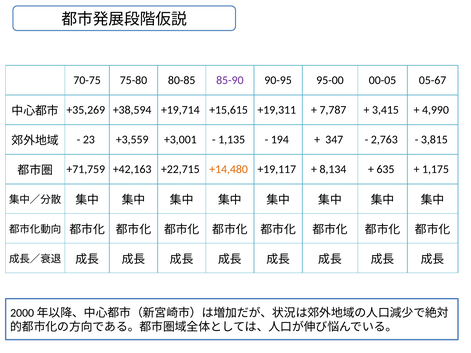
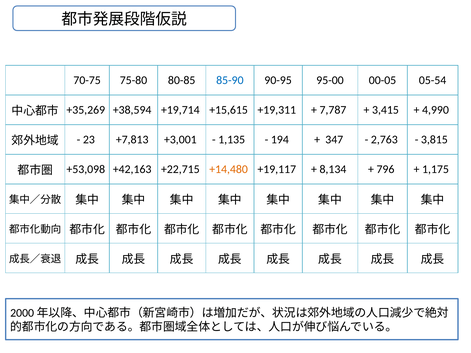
85-90 colour: purple -> blue (230, 80)
05-67: 05-67 -> 05-54 (433, 80)
+3,559: +3,559 -> +7,813 (132, 140)
+71,759: +71,759 -> +53,098 (86, 169)
635: 635 -> 796 (385, 169)
